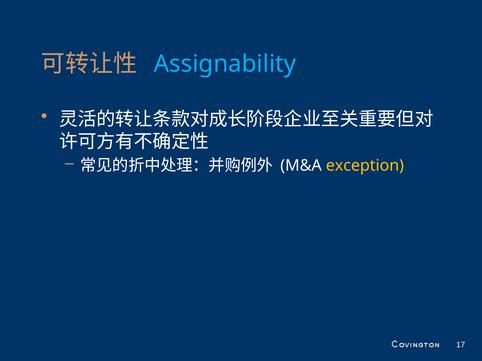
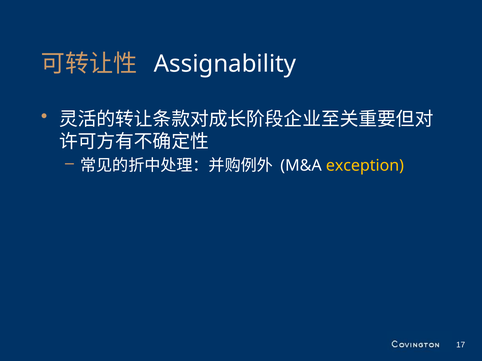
Assignability colour: light blue -> white (225, 64)
